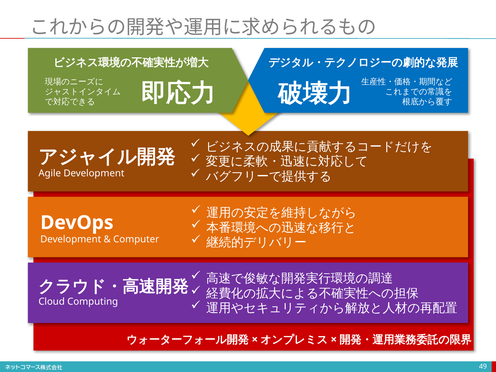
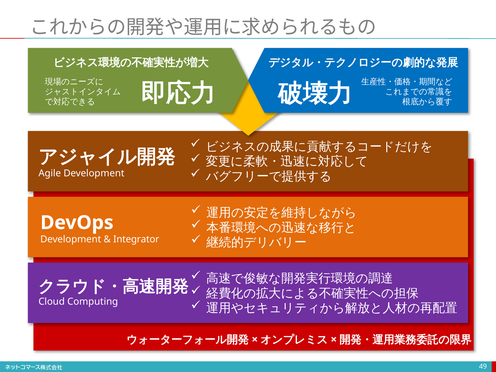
Computer: Computer -> Integrator (136, 239)
